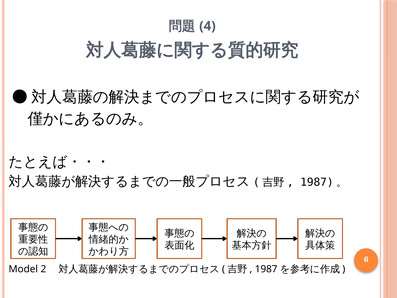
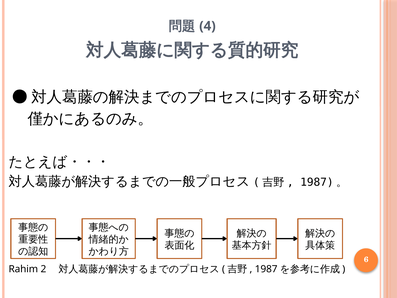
Model: Model -> Rahim (23, 269)
